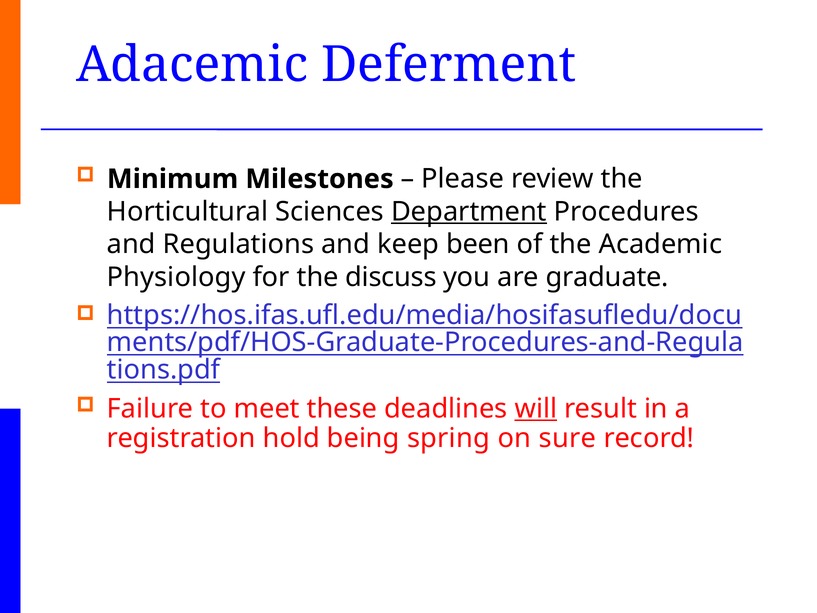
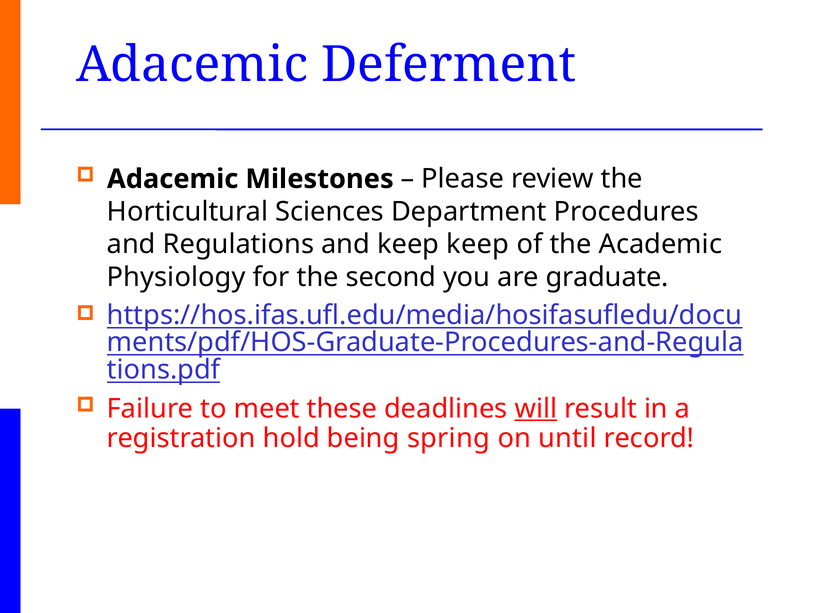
Minimum: Minimum -> Adacemic (173, 179)
Department underline: present -> none (469, 212)
keep been: been -> keep (478, 244)
discuss: discuss -> second (391, 277)
sure: sure -> until (568, 438)
